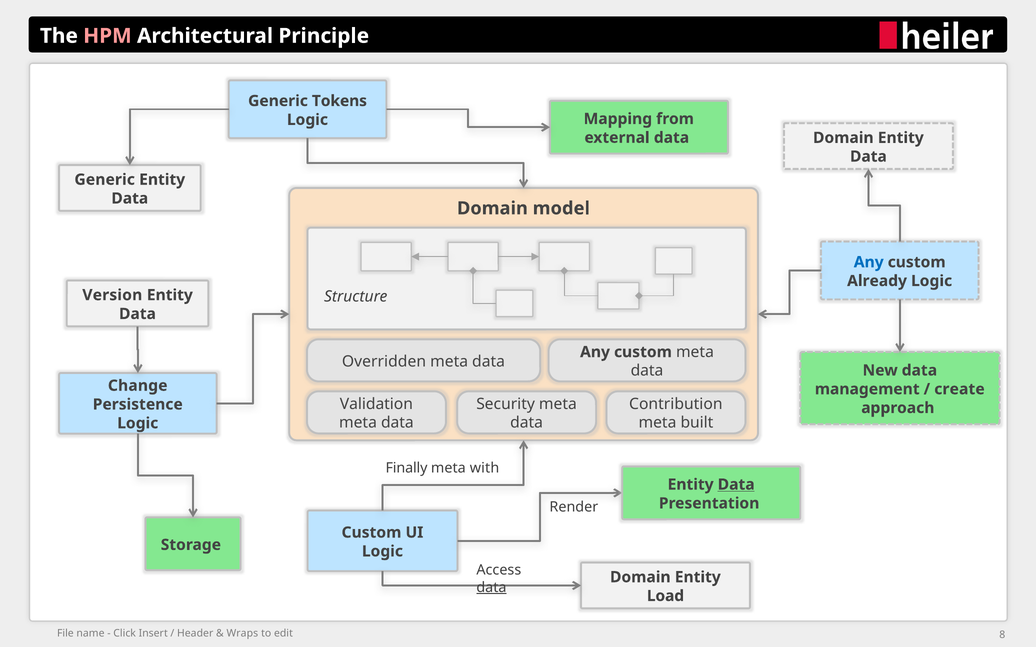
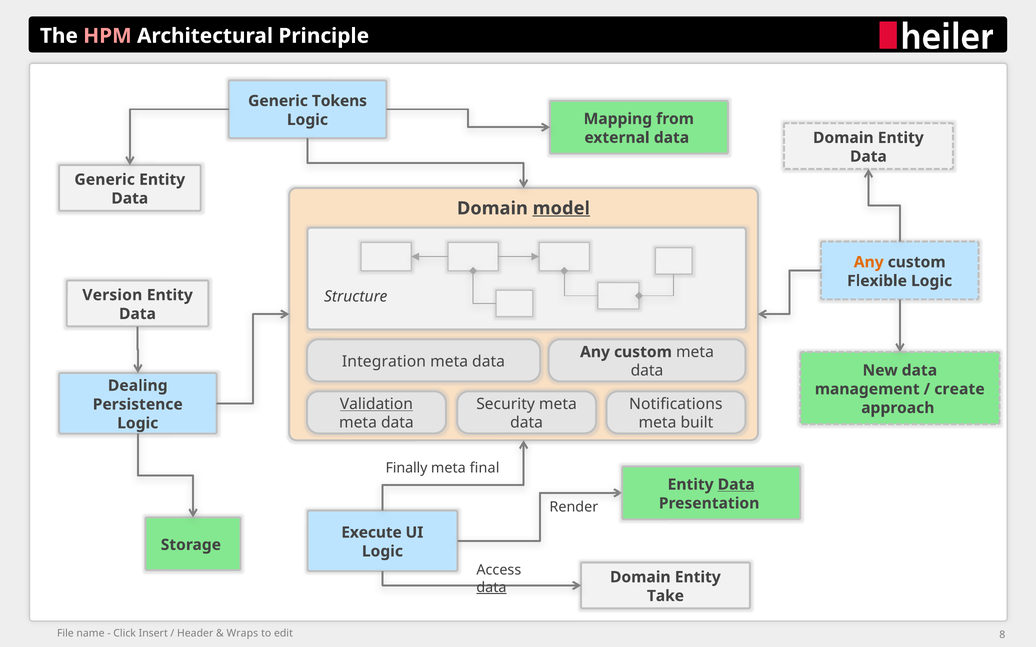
model underline: none -> present (561, 209)
Any colour: blue -> orange (869, 262)
Already: Already -> Flexible (877, 281)
Overridden: Overridden -> Integration (384, 362)
Change: Change -> Dealing (138, 386)
Validation underline: none -> present (376, 404)
Contribution: Contribution -> Notifications (676, 404)
with: with -> final (485, 468)
Custom: Custom -> Execute (372, 533)
Load: Load -> Take (665, 596)
